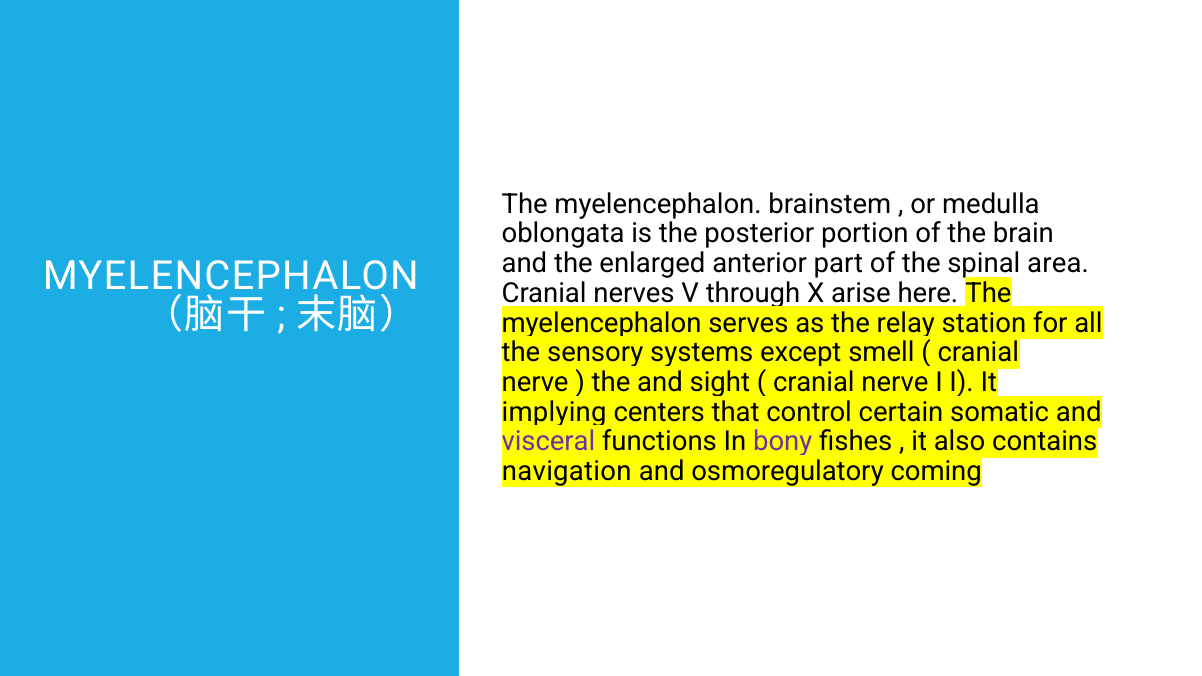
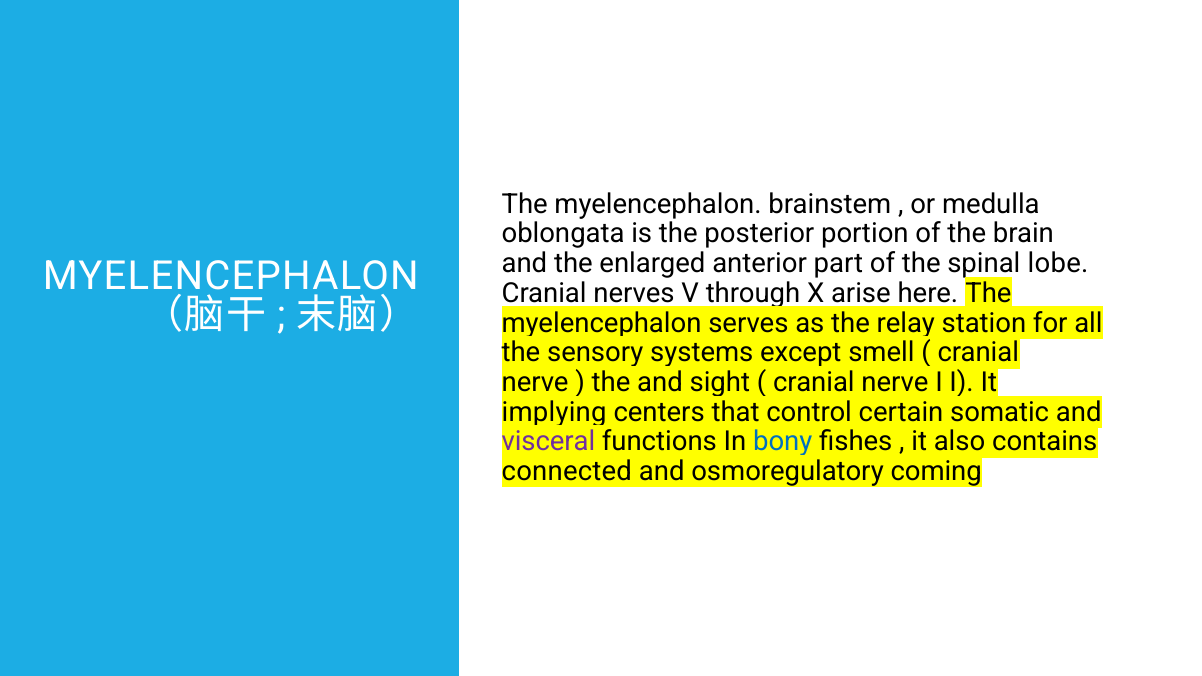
area: area -> lobe (1058, 264)
bony colour: purple -> blue (783, 442)
navigation: navigation -> connected (567, 472)
